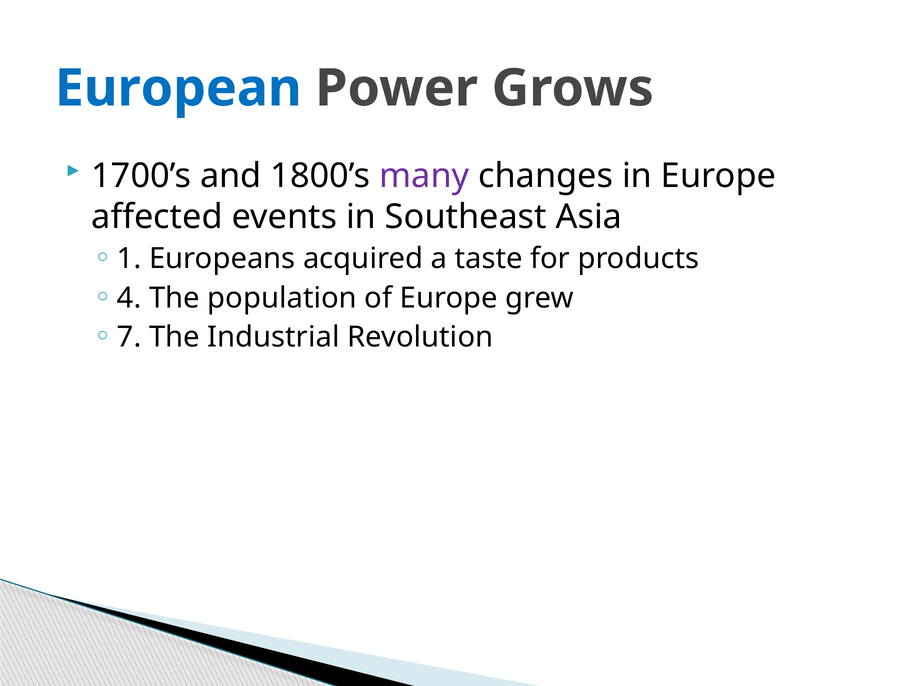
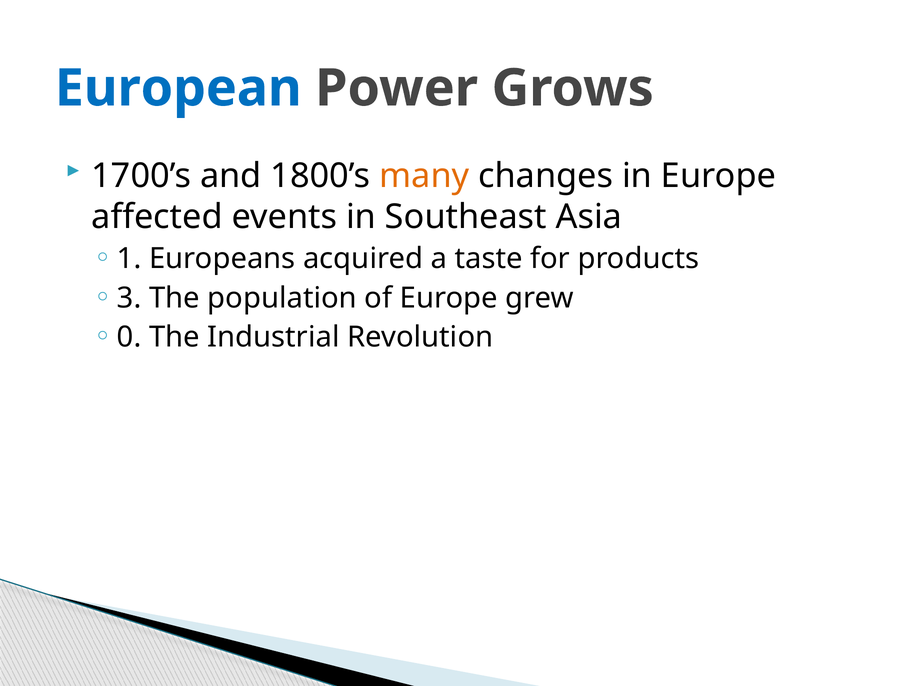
many colour: purple -> orange (424, 176)
4: 4 -> 3 (129, 298)
7: 7 -> 0 (129, 337)
